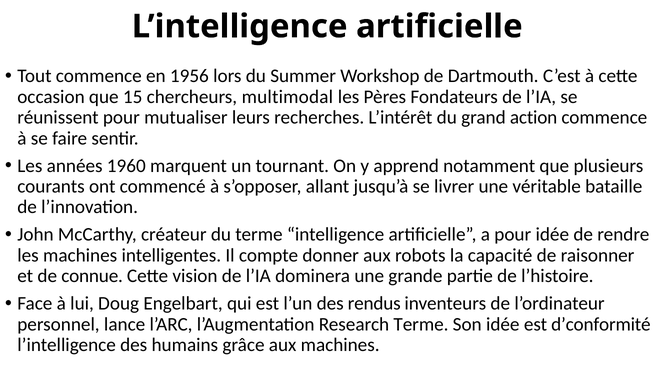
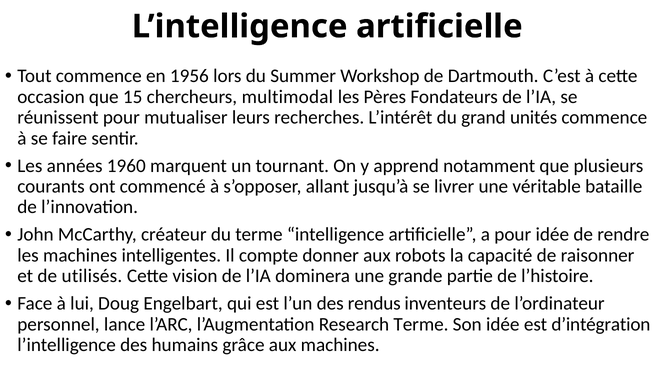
action: action -> unités (534, 118)
connue: connue -> utilisés (92, 276)
d’conformité: d’conformité -> d’intégration (601, 324)
